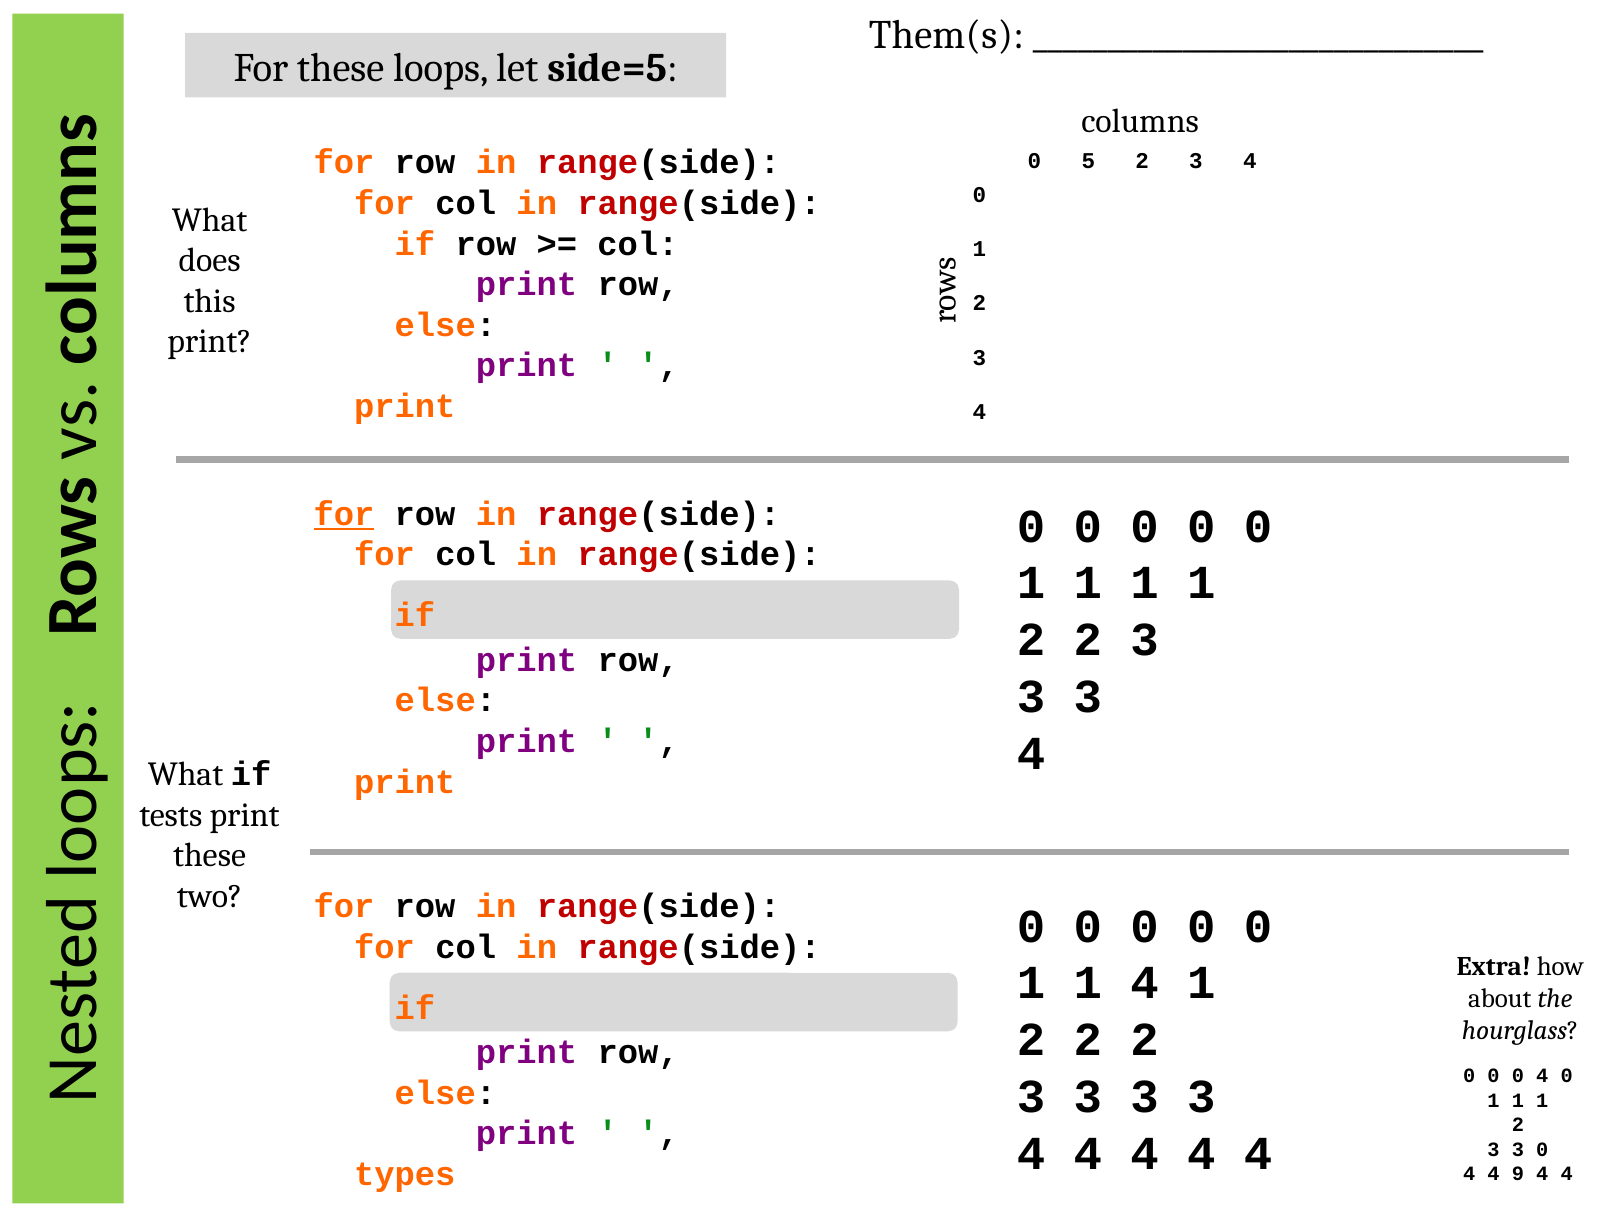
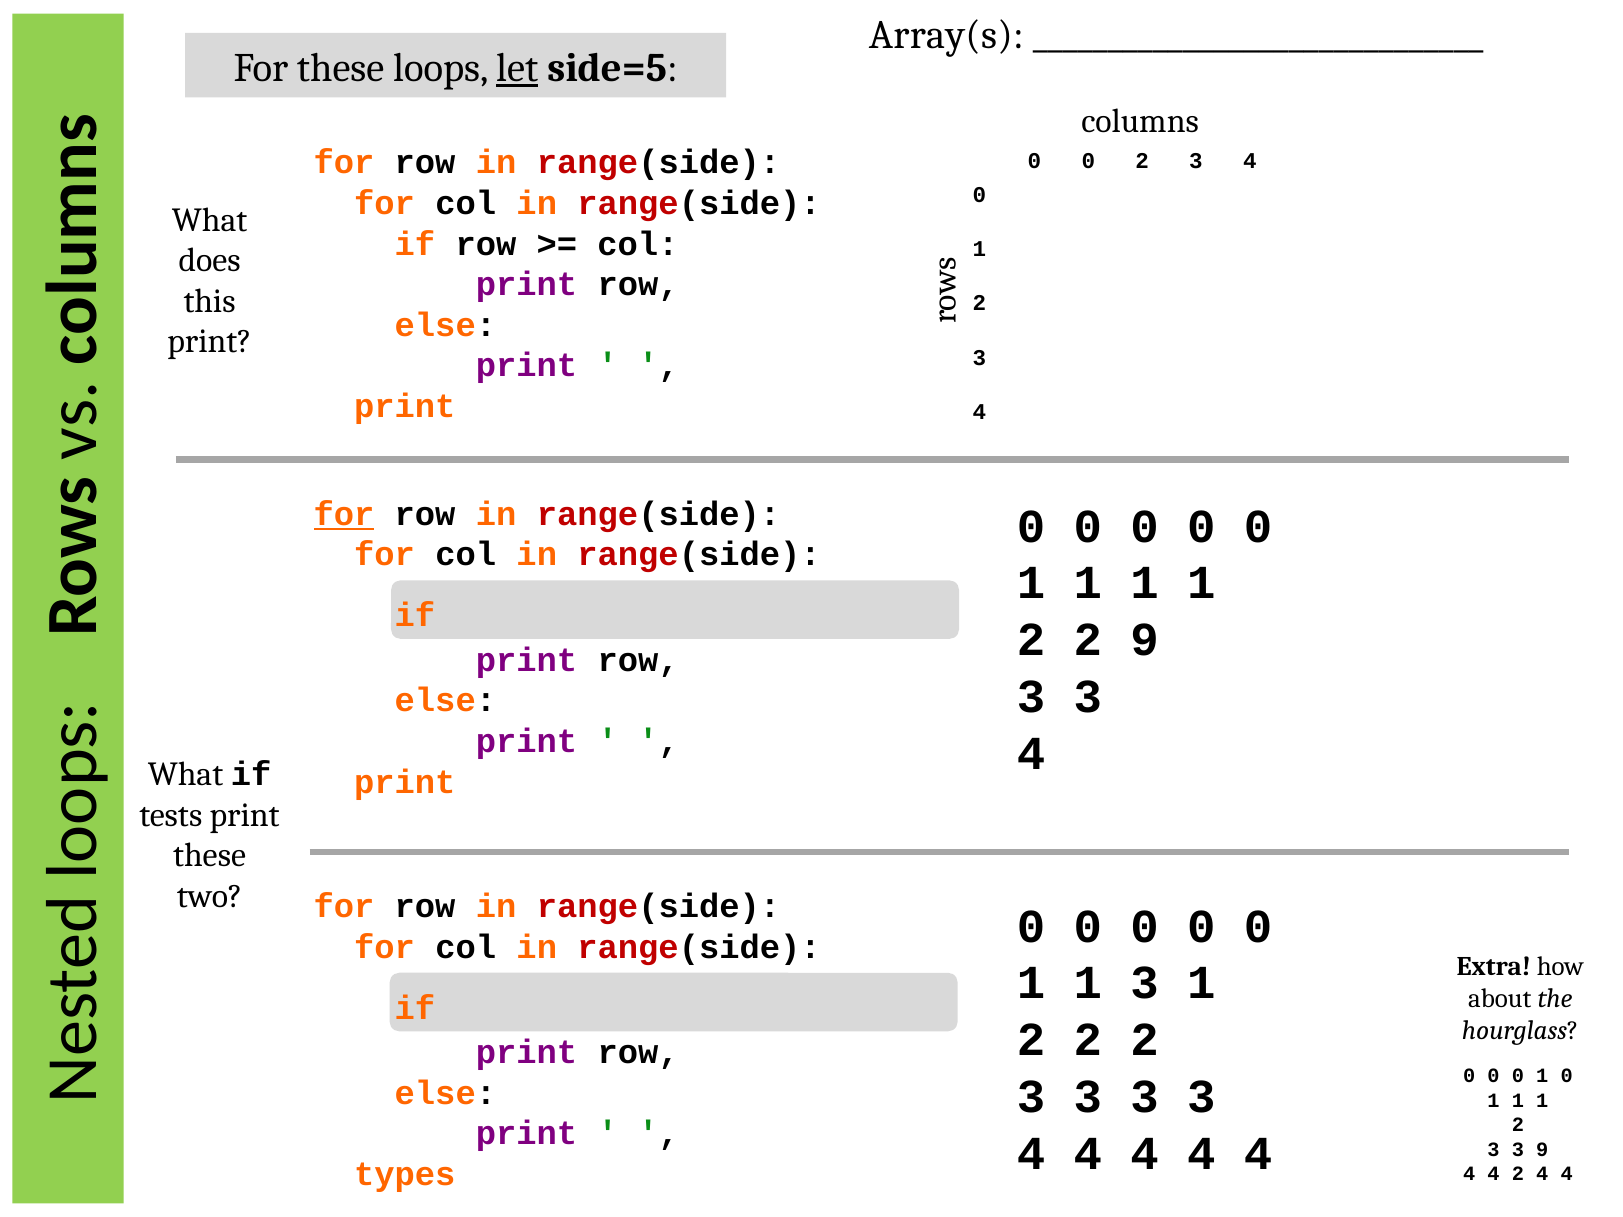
Them(s: Them(s -> Array(s (946, 35)
let underline: none -> present (517, 68)
5: 5 -> 0 (1088, 161)
3: 3 -> 9 (1145, 640)
1 4: 4 -> 3 (1145, 984)
4: 4 -> 1 (1542, 1076)
3 0: 0 -> 9 (1542, 1150)
4 9: 9 -> 2 (1518, 1174)
